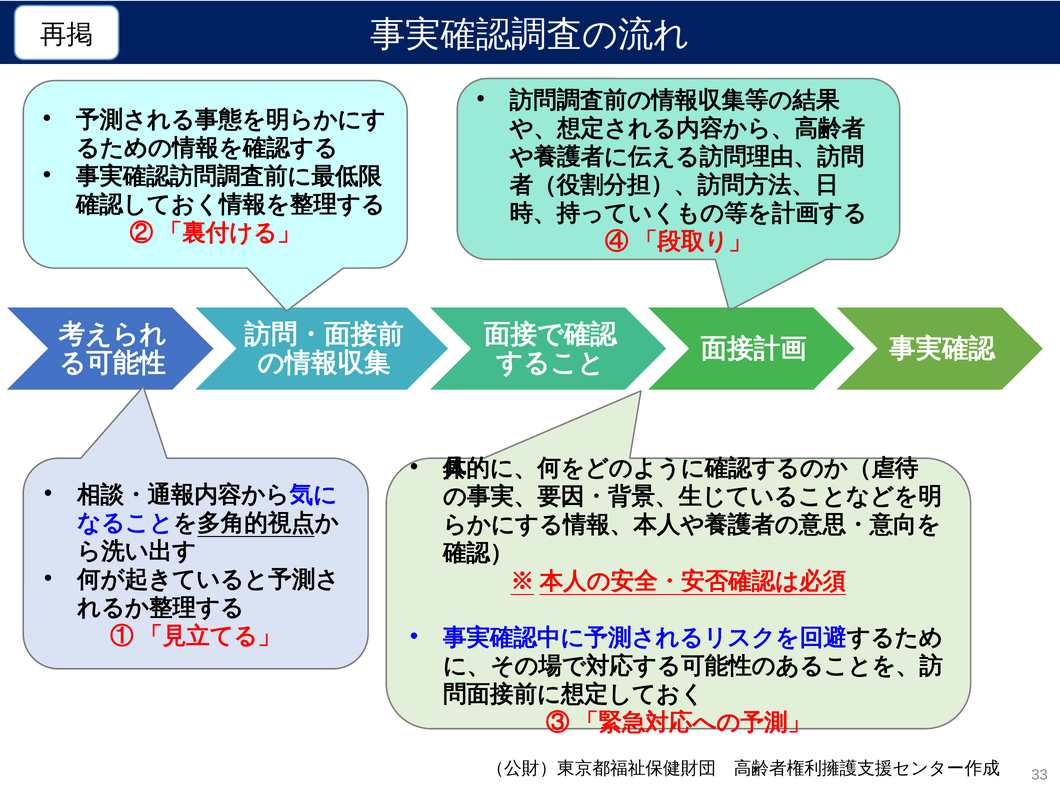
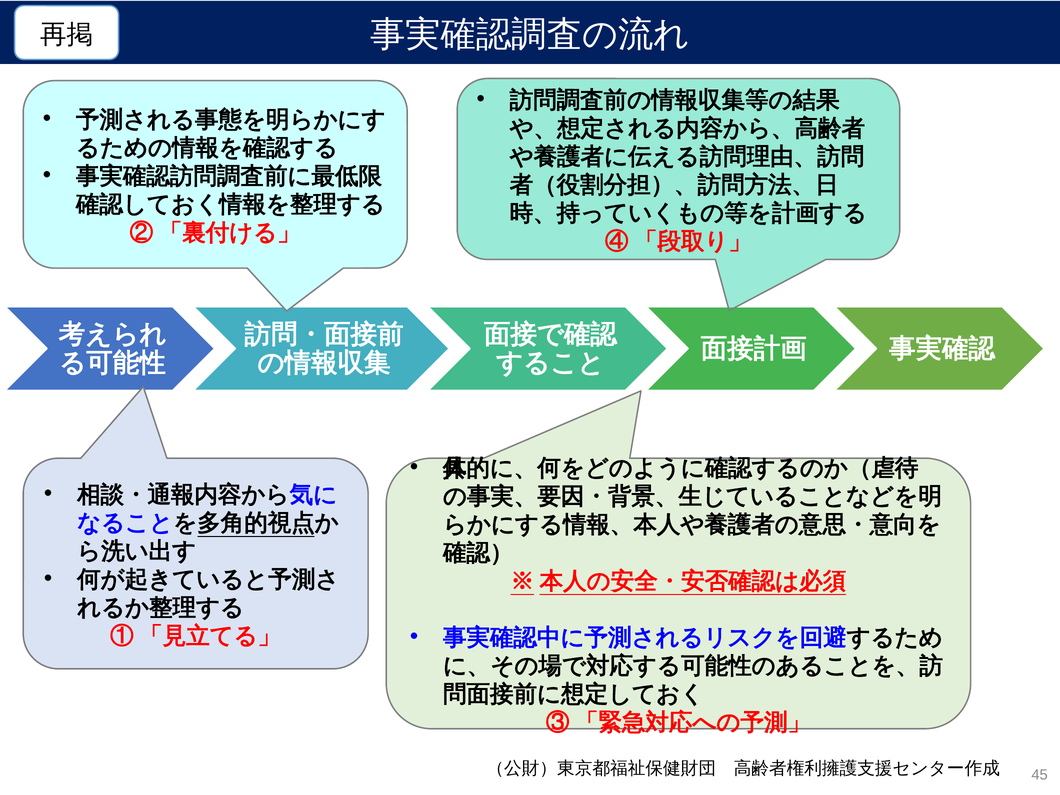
33: 33 -> 45 (1040, 775)
